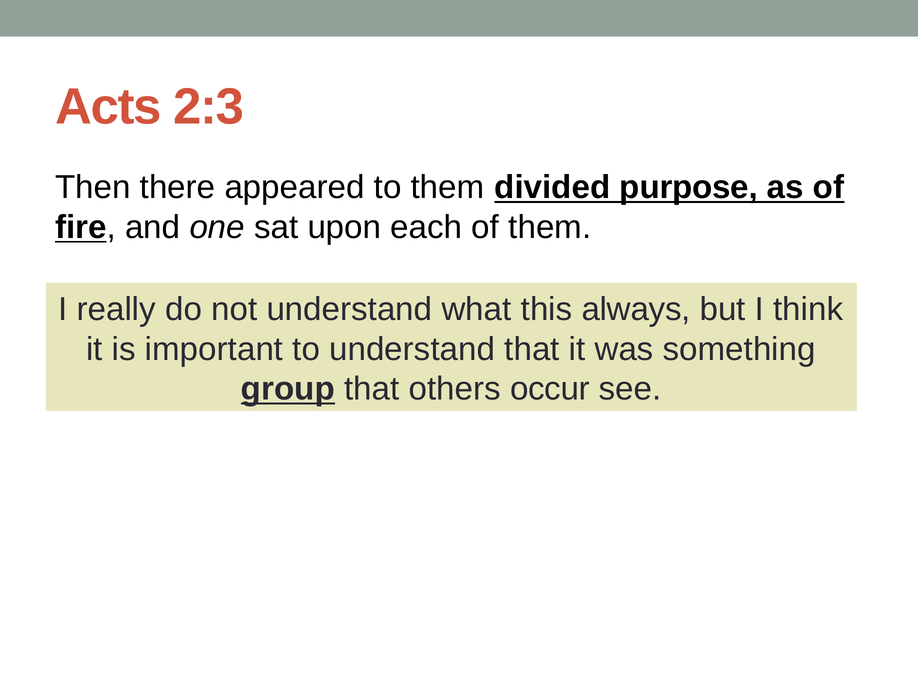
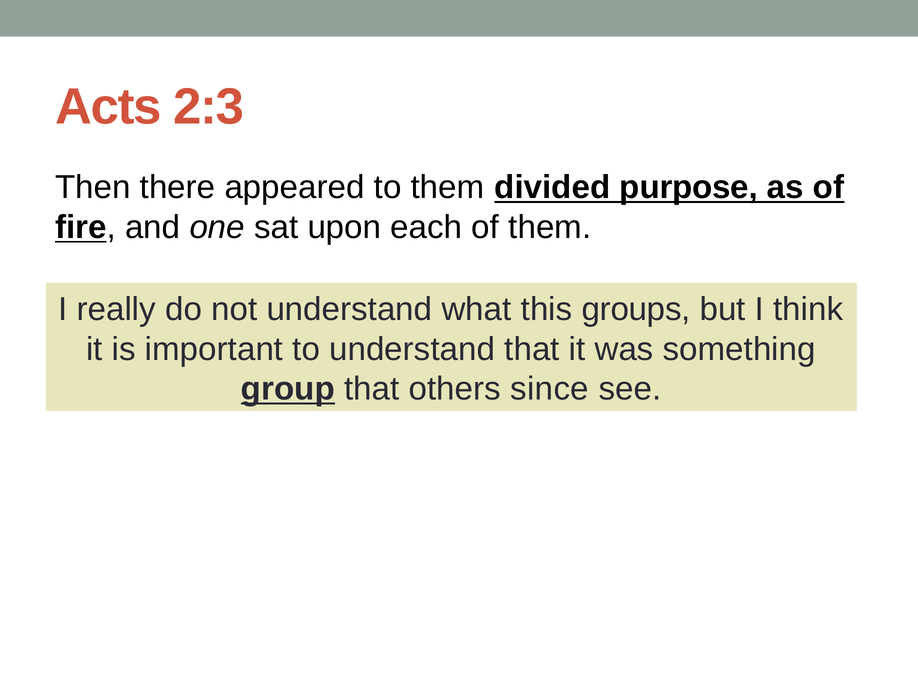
always: always -> groups (636, 310)
occur: occur -> since (550, 389)
